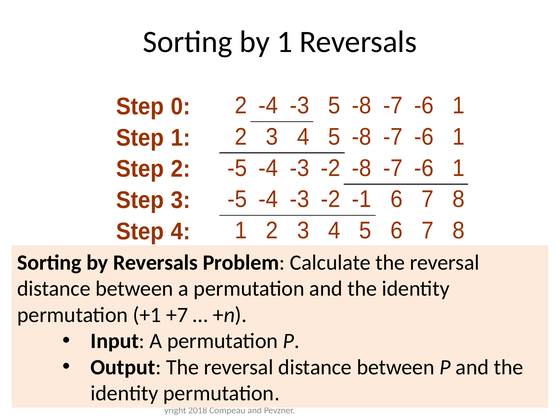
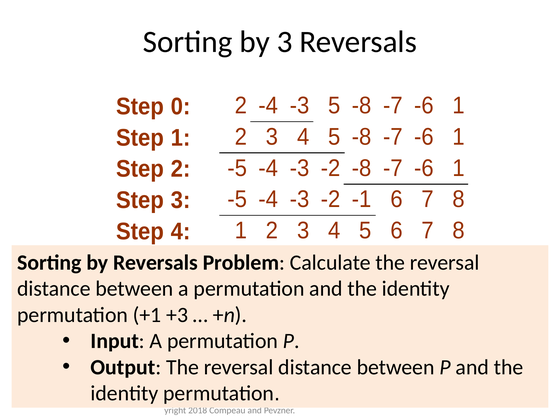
by 1: 1 -> 3 (285, 42)
+7: +7 -> +3 (177, 315)
